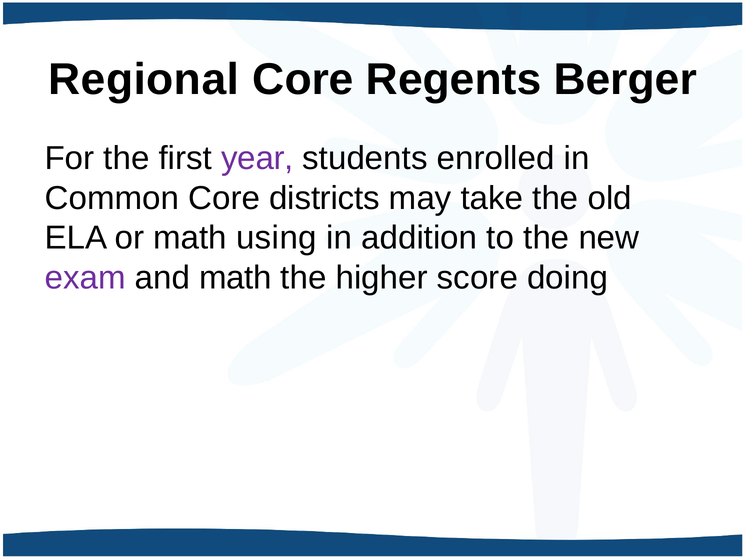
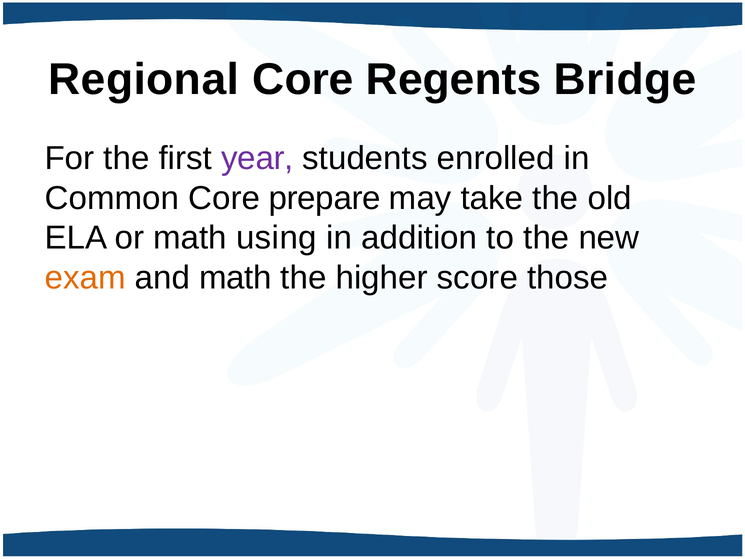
Berger: Berger -> Bridge (625, 79)
districts: districts -> prepare (325, 198)
exam colour: purple -> orange (85, 278)
doing: doing -> those (568, 278)
